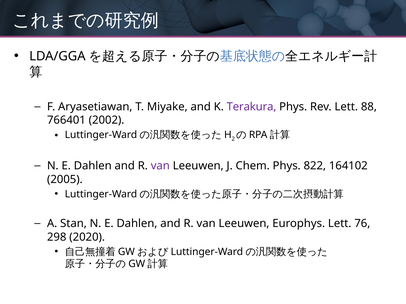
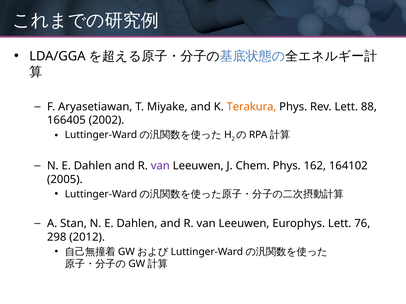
Terakura colour: purple -> orange (252, 107)
766401: 766401 -> 166405 (66, 120)
822: 822 -> 162 (315, 166)
2020: 2020 -> 2012 (87, 237)
